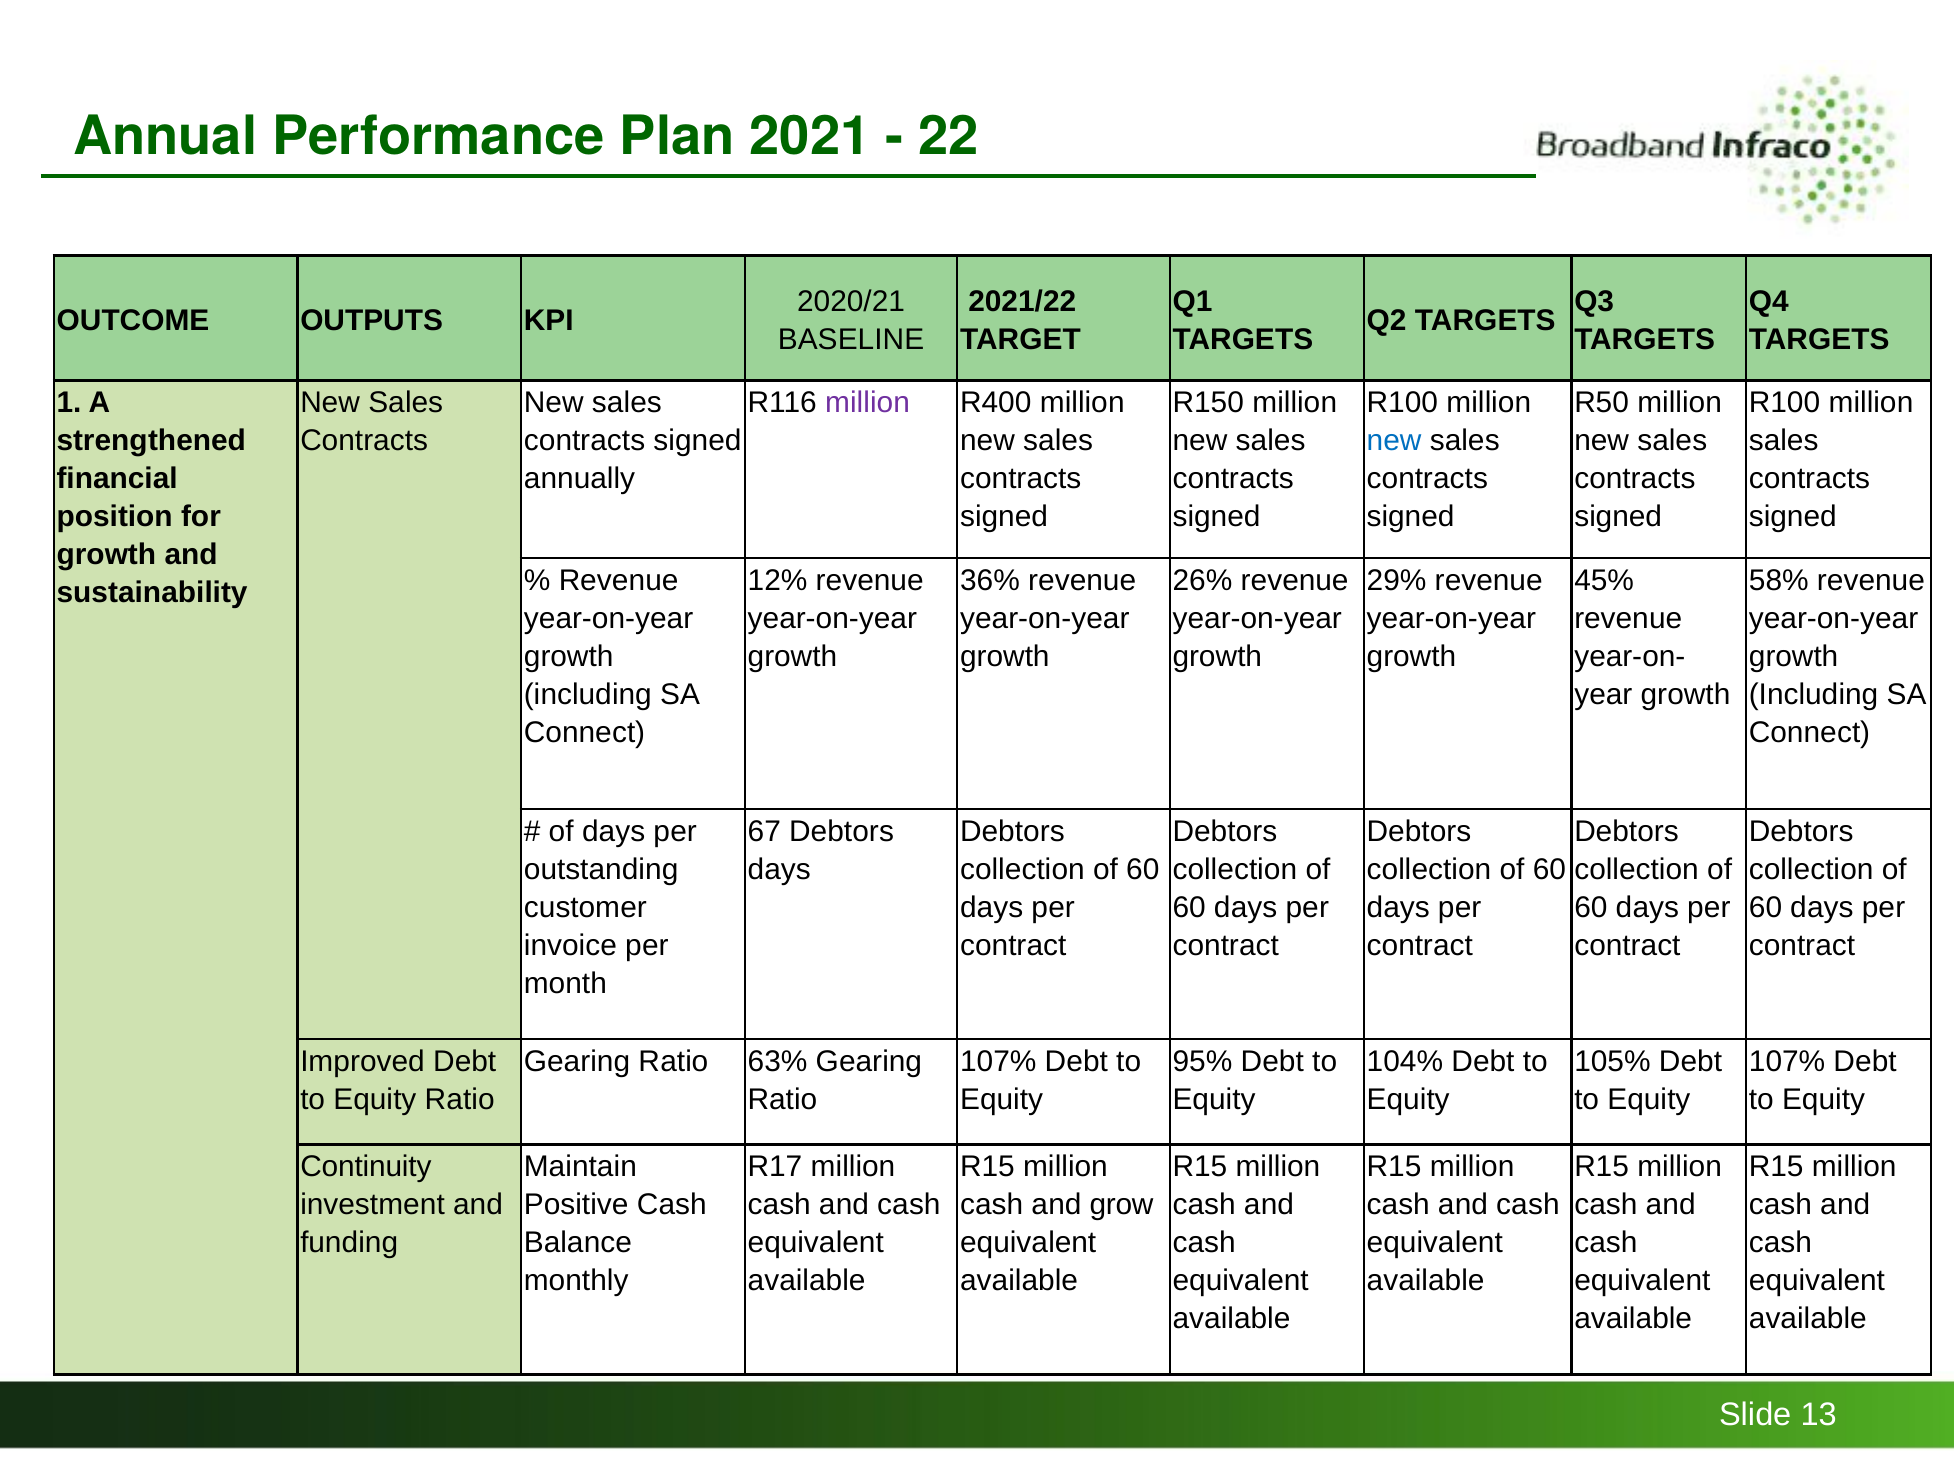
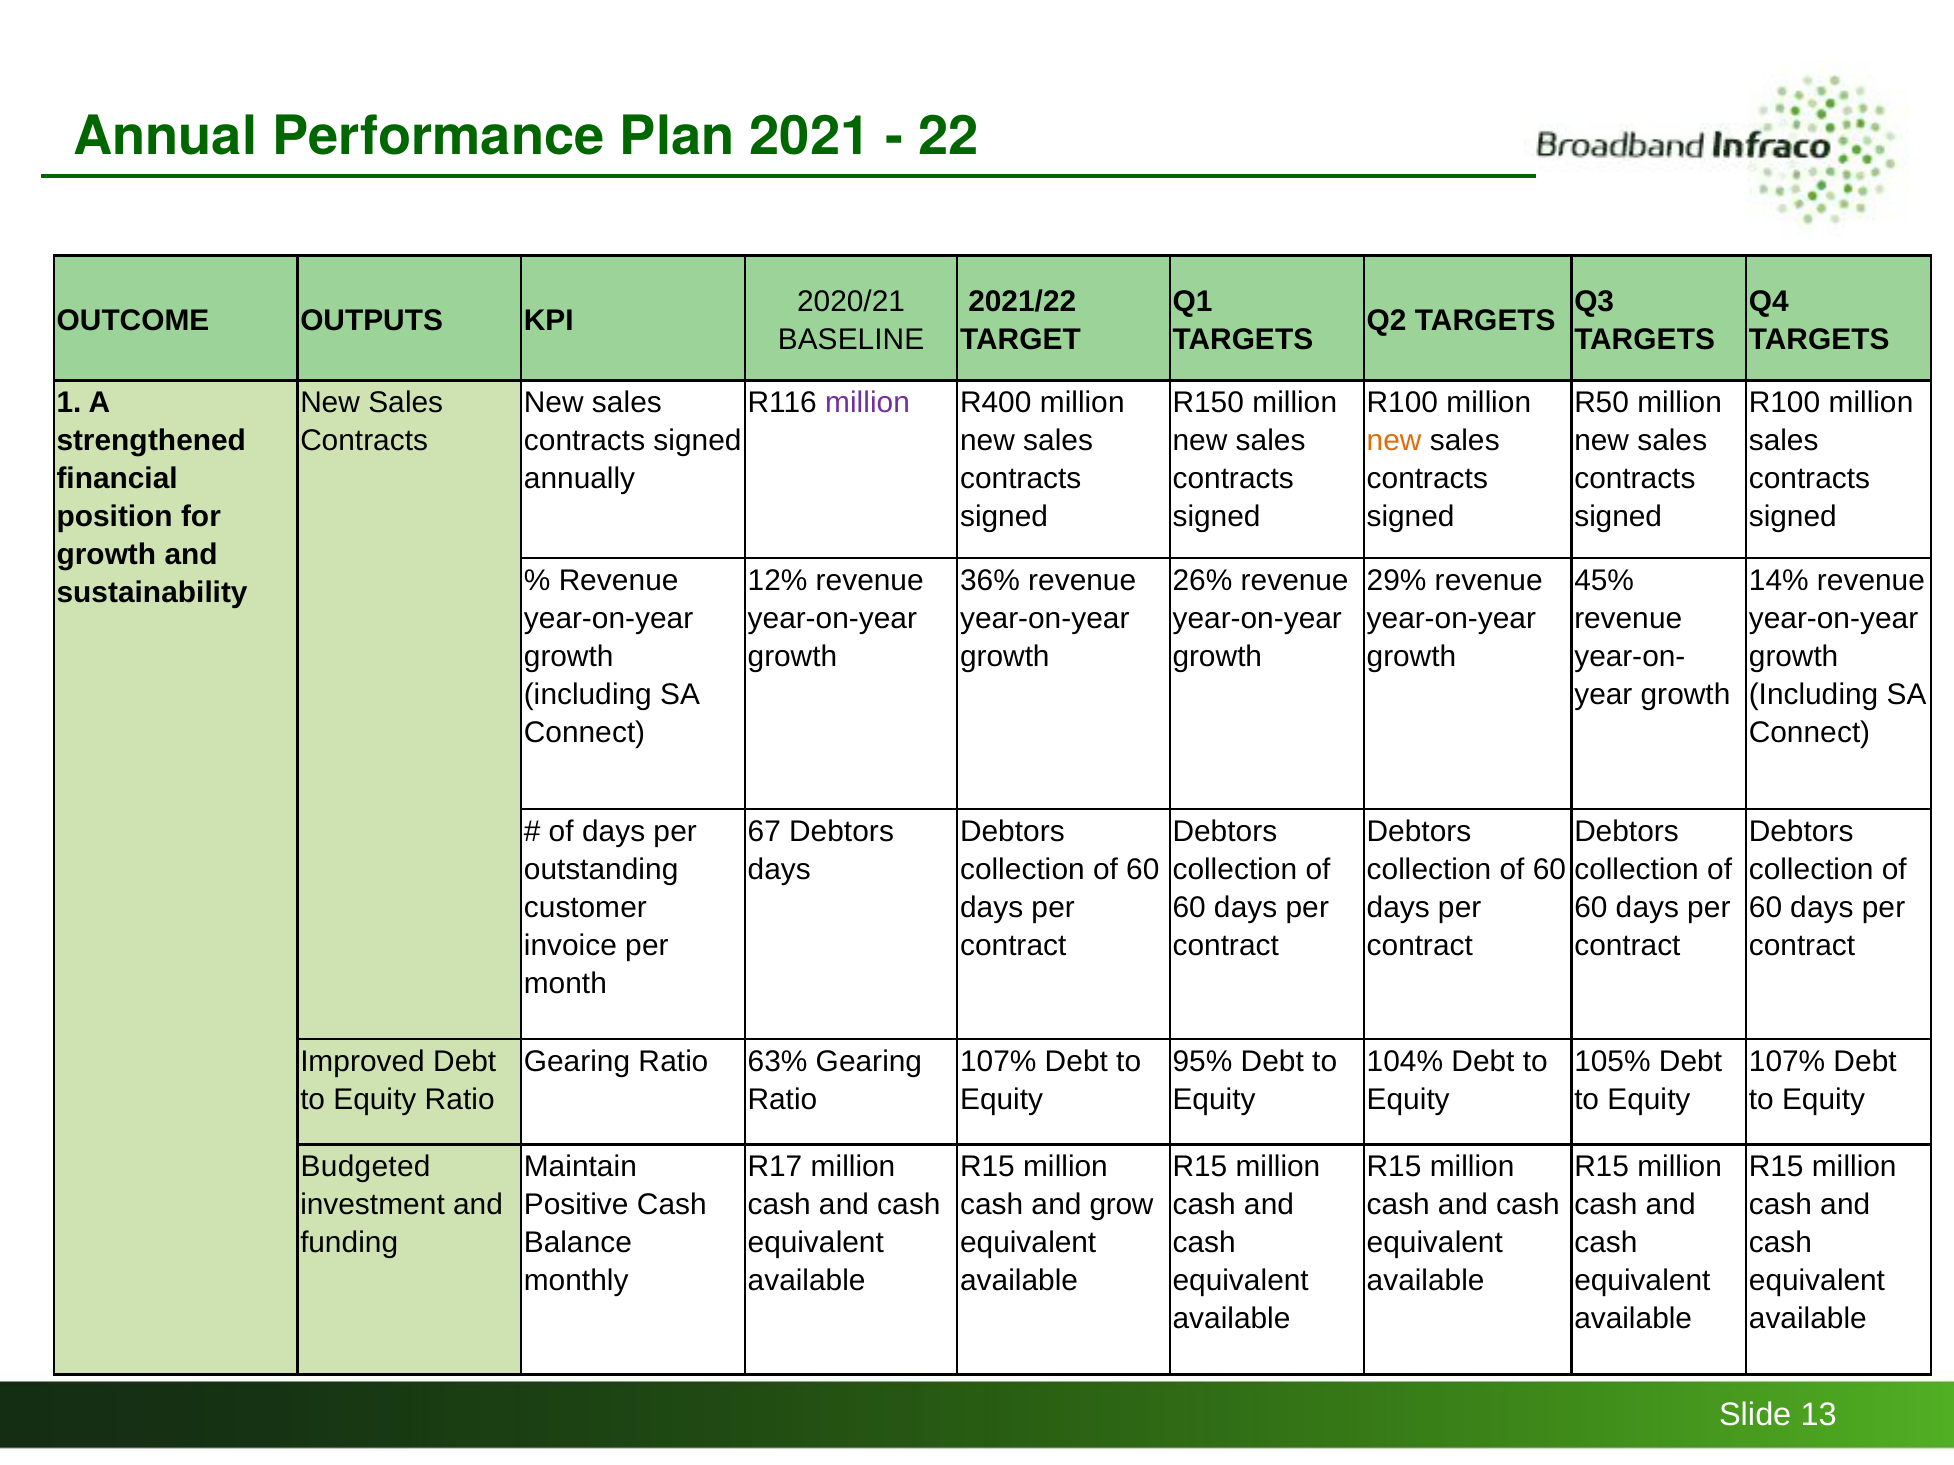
new colour: blue -> orange (1394, 441)
58%: 58% -> 14% (1779, 581)
Continuity: Continuity -> Budgeted (366, 1167)
